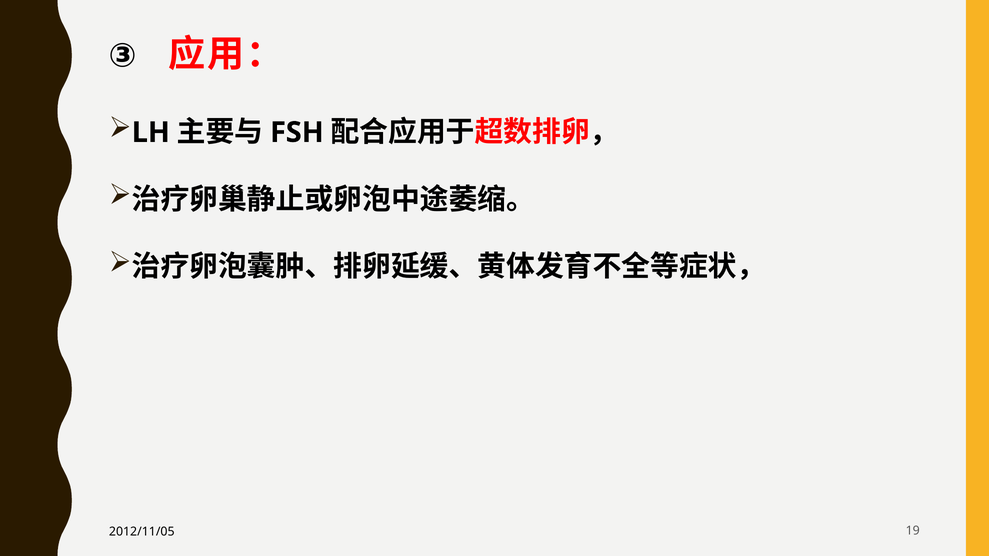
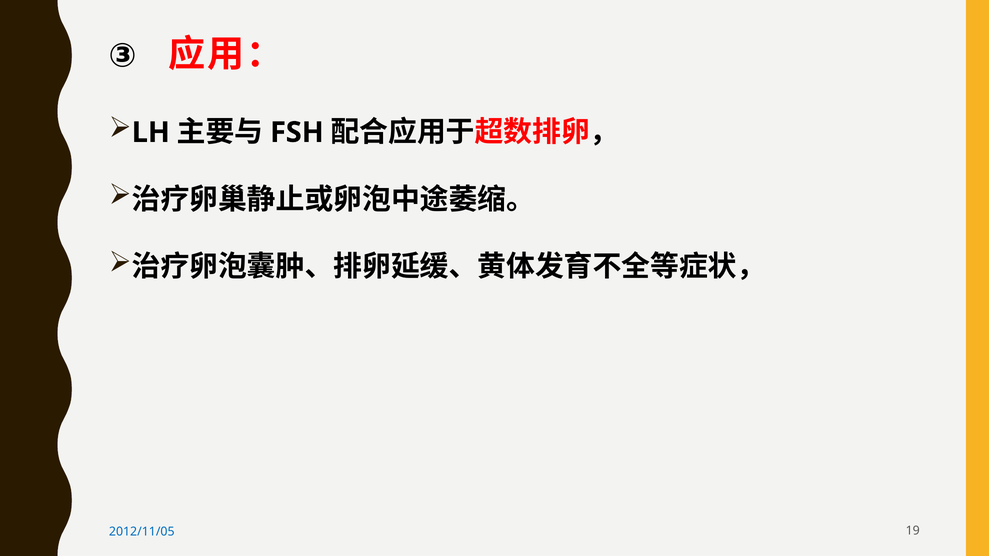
2012/11/05 colour: black -> blue (142, 532)
